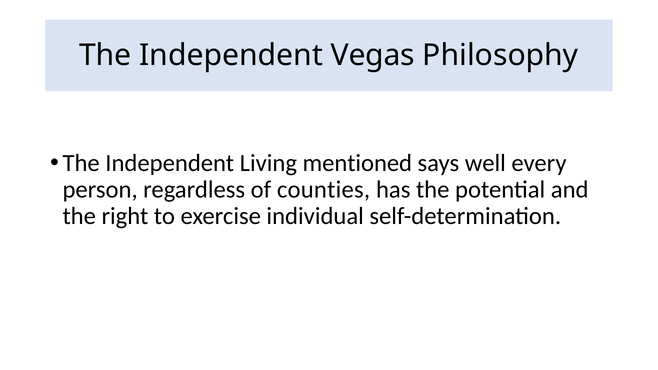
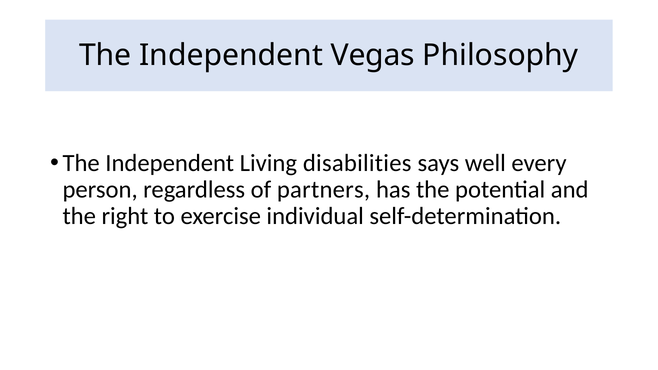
mentioned: mentioned -> disabilities (357, 163)
counties: counties -> partners (324, 190)
